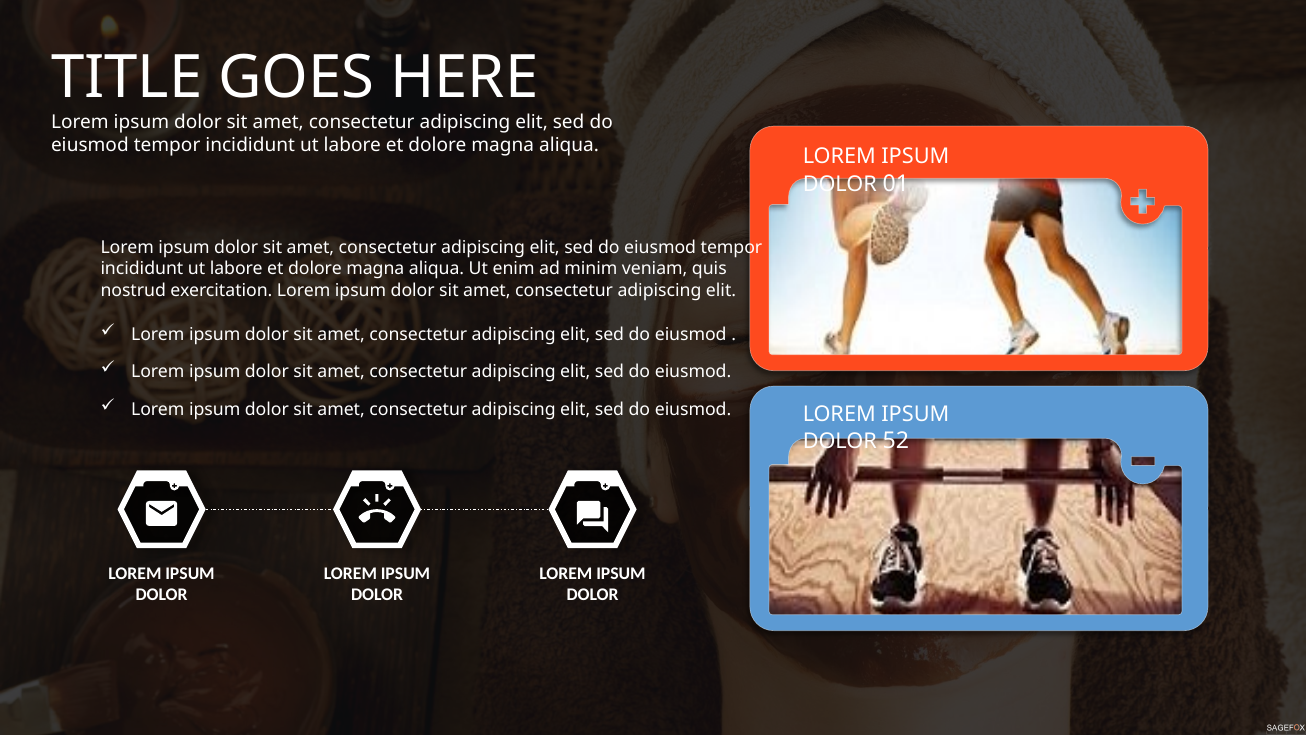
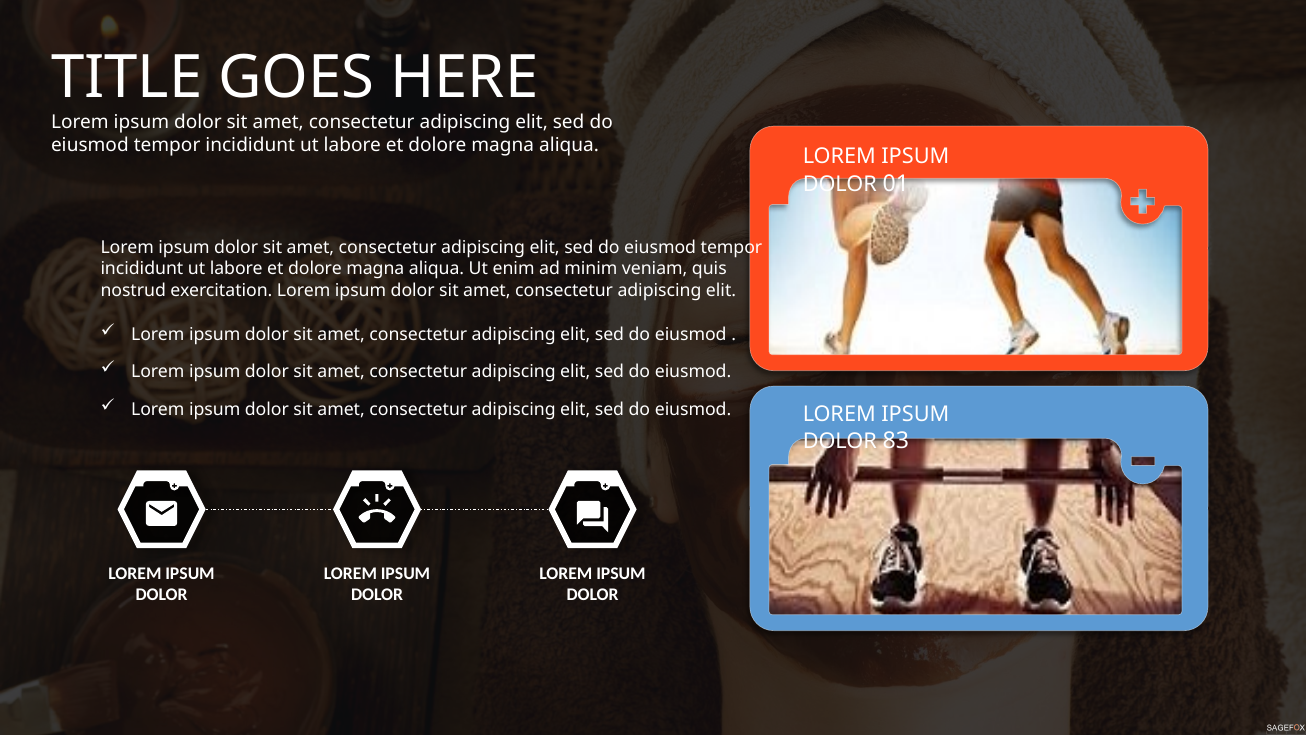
52: 52 -> 83 (896, 441)
